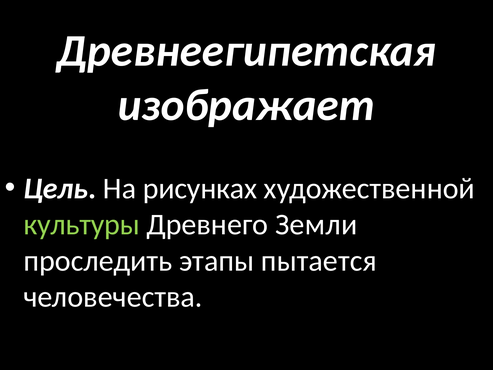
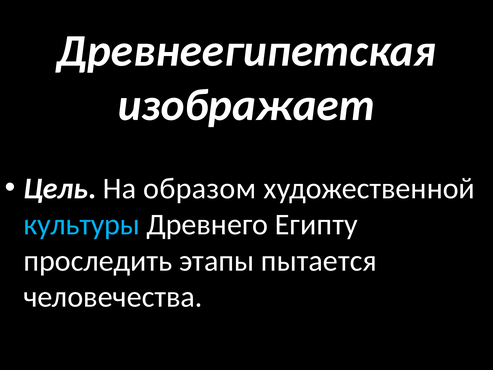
рисунках: рисунках -> образом (200, 188)
культуры colour: light green -> light blue (82, 224)
Земли: Земли -> Египту (316, 224)
